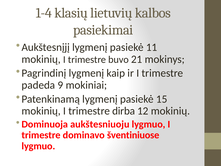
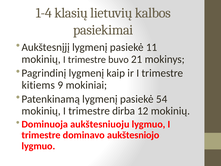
padeda: padeda -> kitiems (38, 85)
15: 15 -> 54 (162, 99)
šventiniuose: šventiniuose -> aukštesniojo (133, 135)
